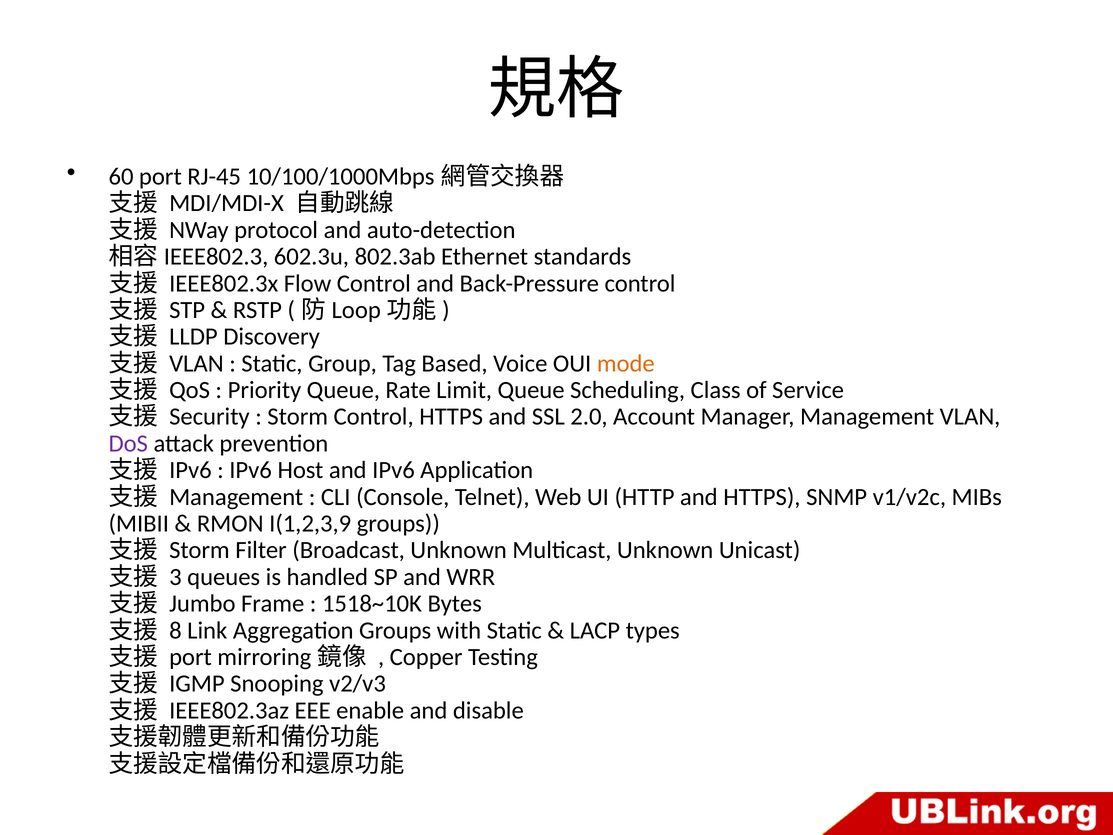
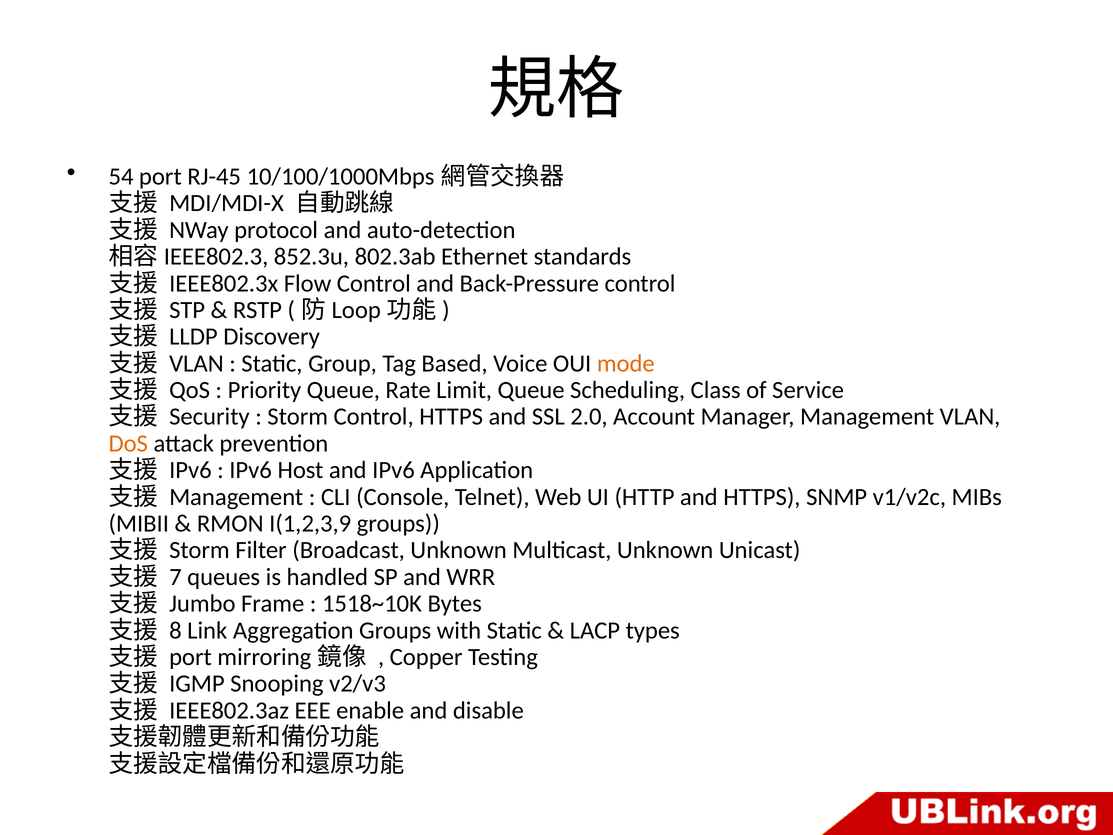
60: 60 -> 54 (121, 177)
602.3u: 602.3u -> 852.3u (311, 257)
DoS colour: purple -> orange (128, 443)
3: 3 -> 7 (175, 577)
